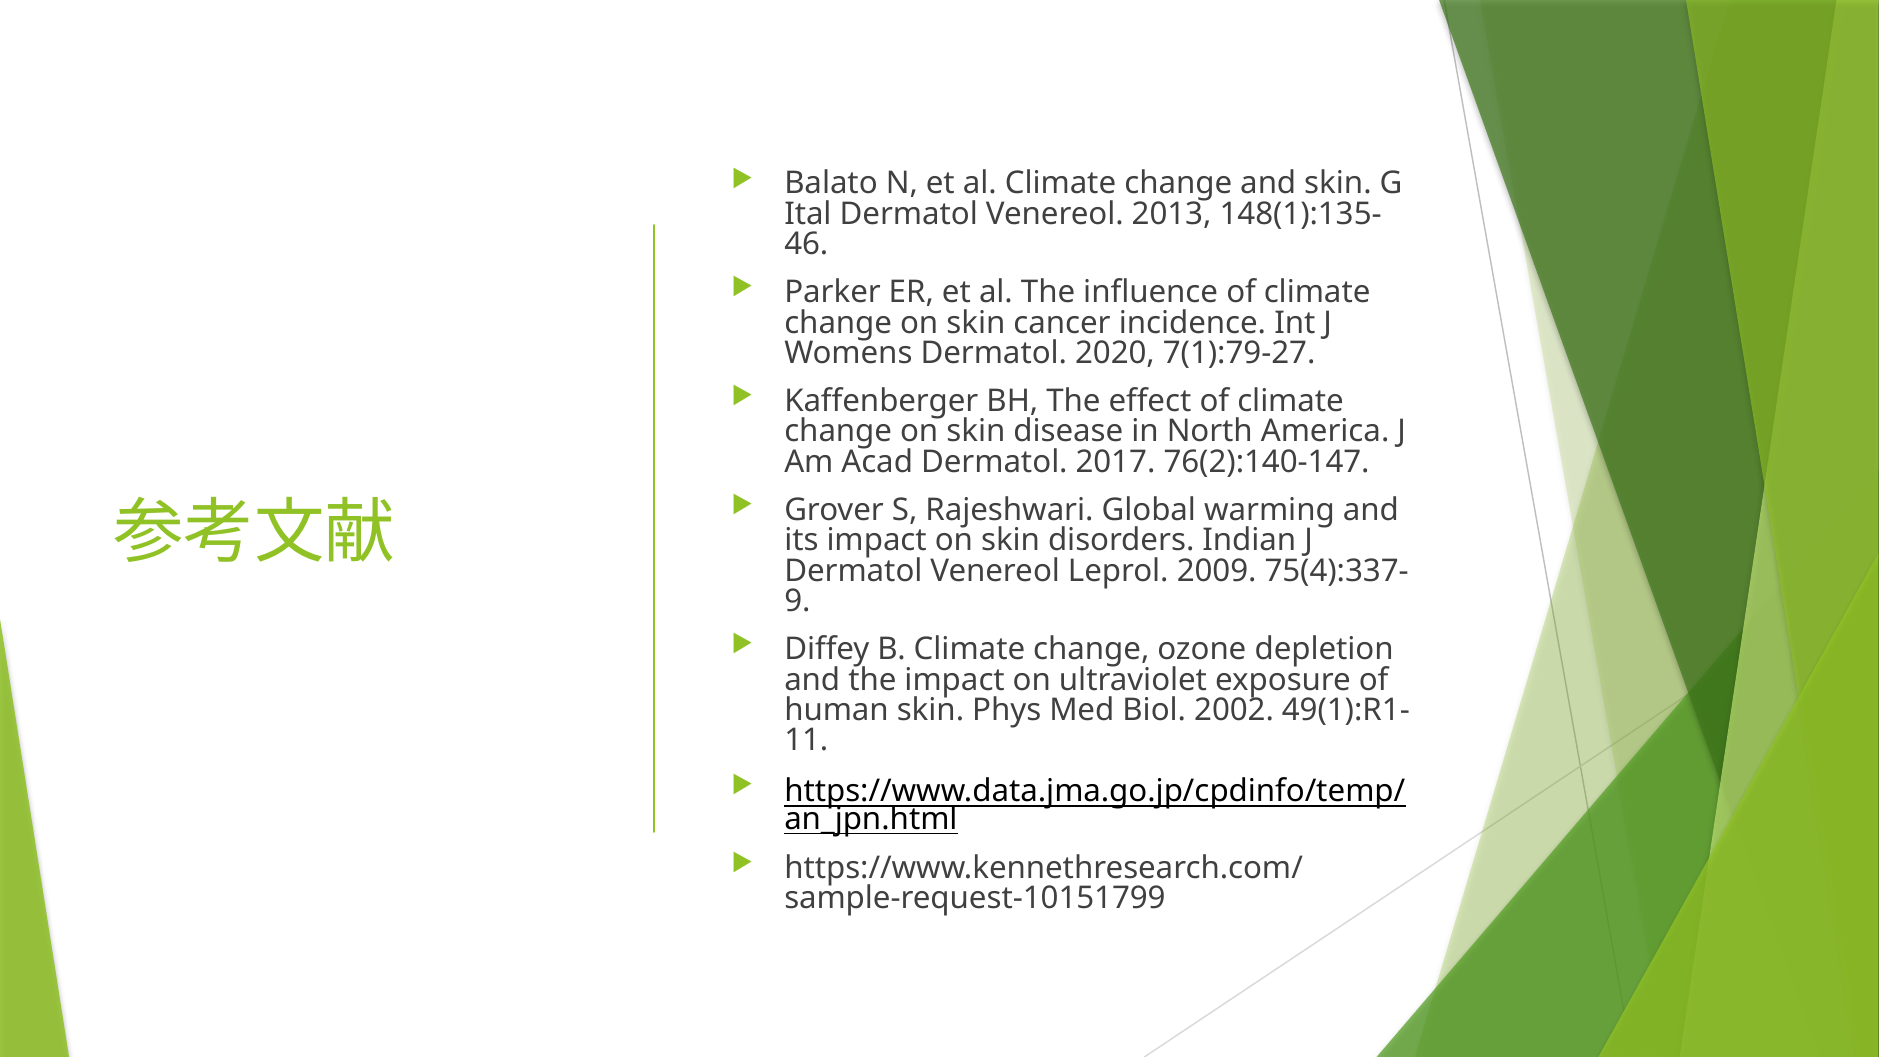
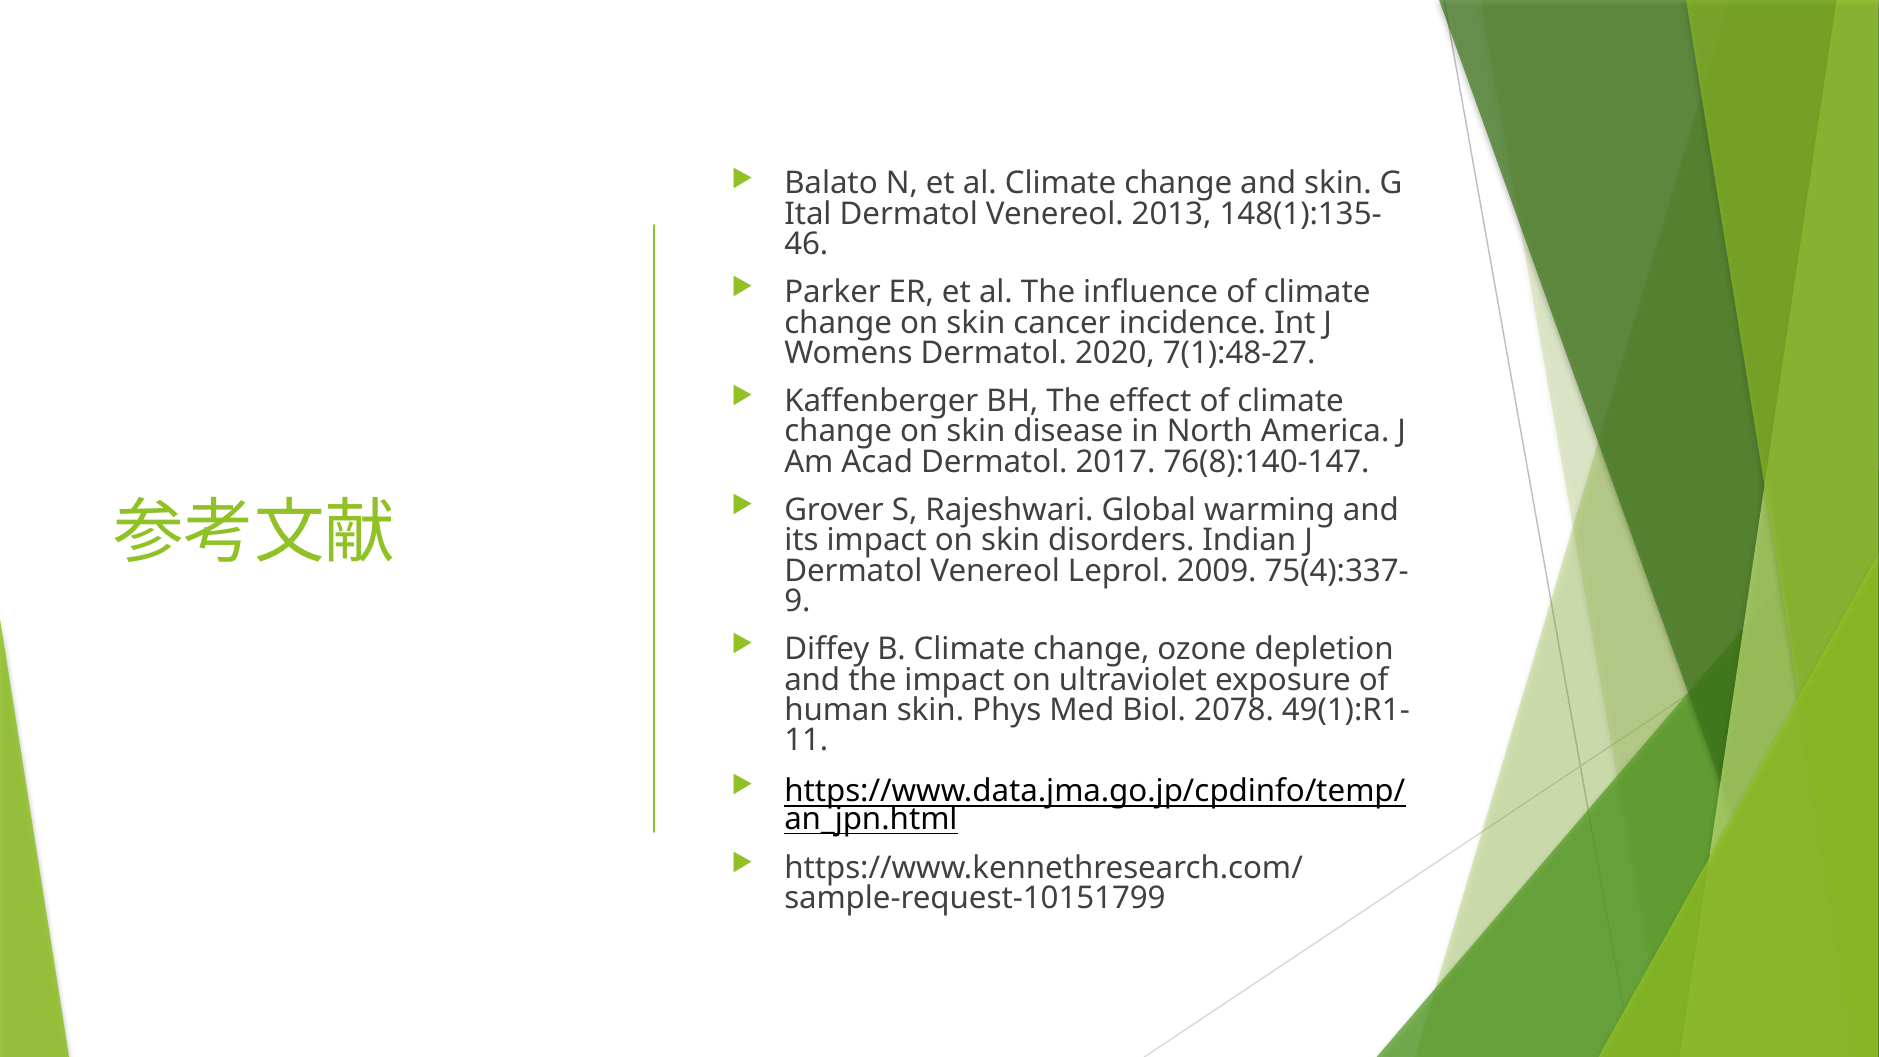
7(1):79-27: 7(1):79-27 -> 7(1):48-27 (1239, 353)
76(2):140-147: 76(2):140-147 -> 76(8):140-147 (1267, 462)
2002: 2002 -> 2078 (1234, 710)
